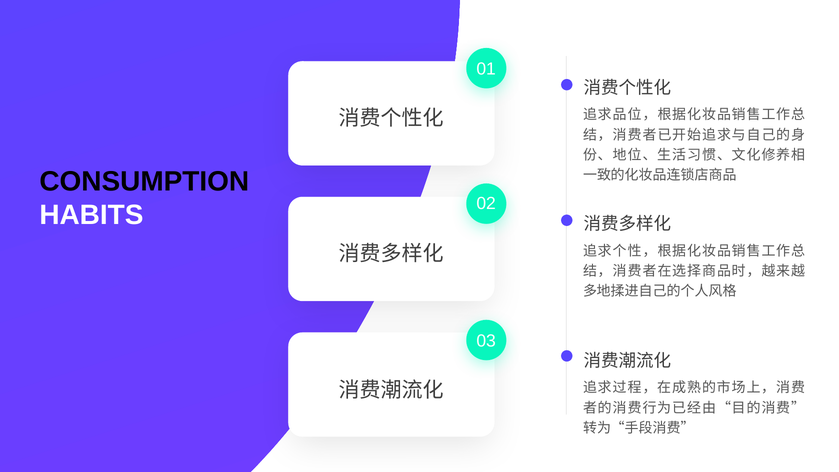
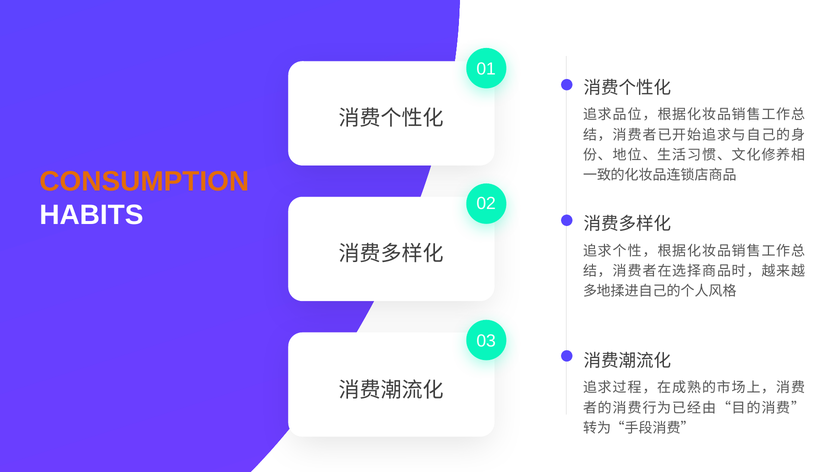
CONSUMPTION colour: black -> orange (144, 182)
